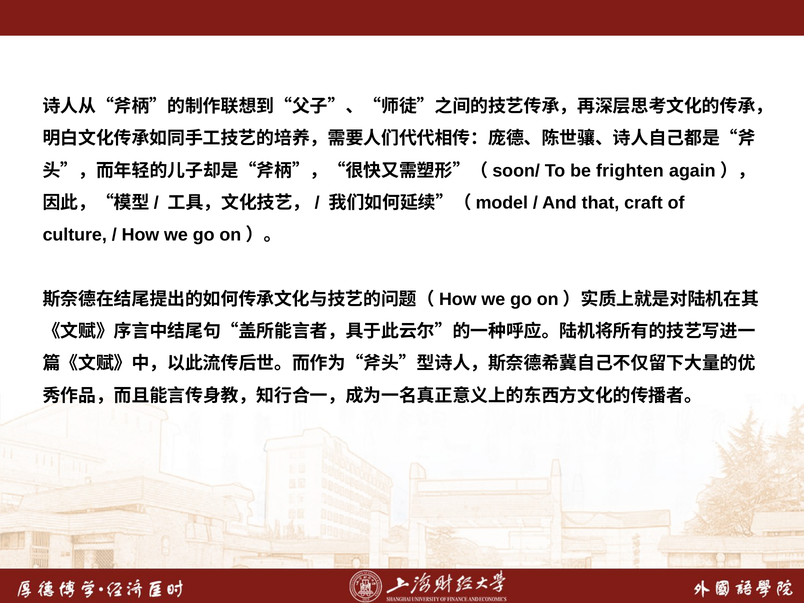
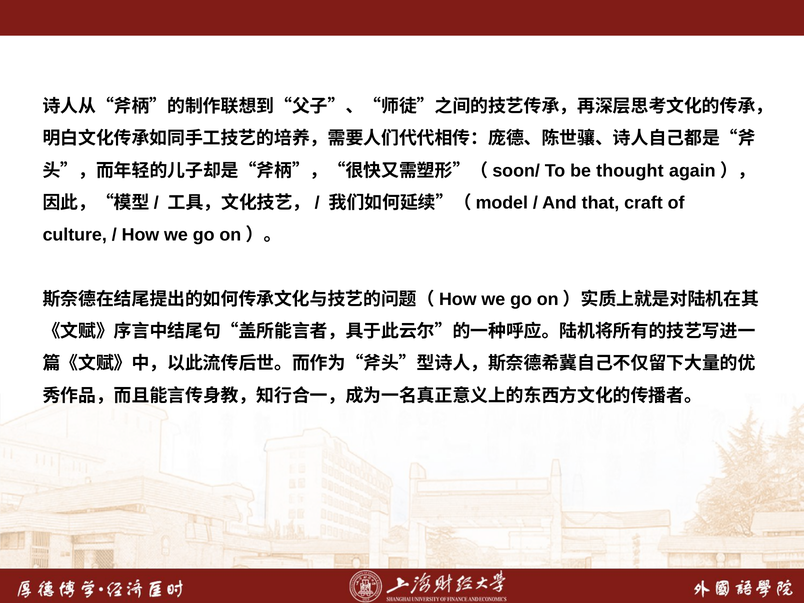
frighten: frighten -> thought (630, 171)
